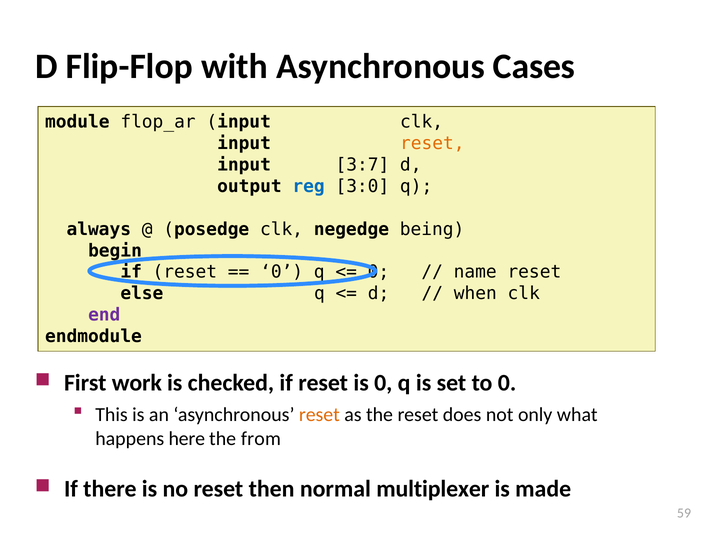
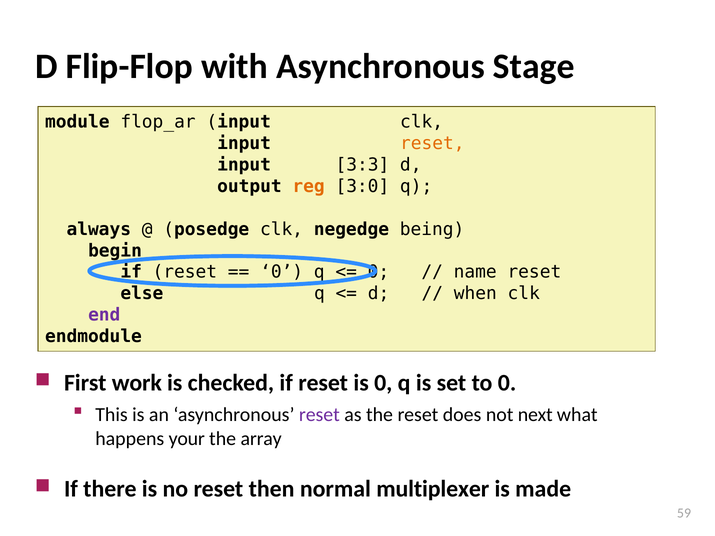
Cases: Cases -> Stage (534, 66)
3:7: 3:7 -> 3:3 (362, 165)
reg colour: blue -> orange (309, 186)
reset colour: orange -> purple (319, 415)
only: only -> next (535, 415)
here: here -> your (187, 439)
from: from -> array (261, 439)
